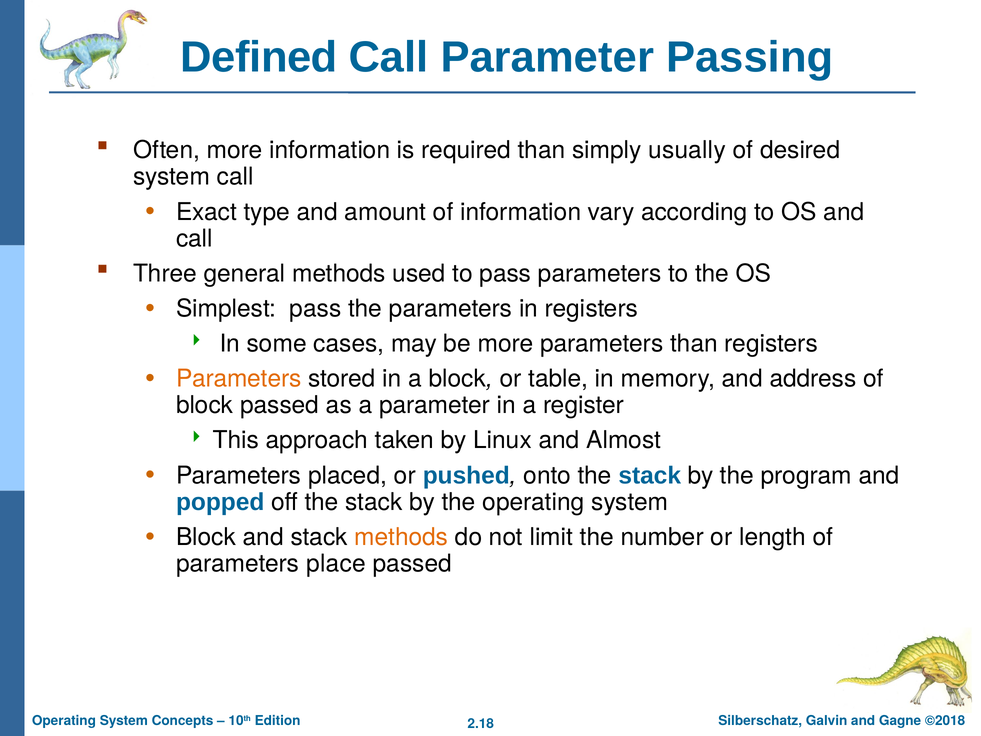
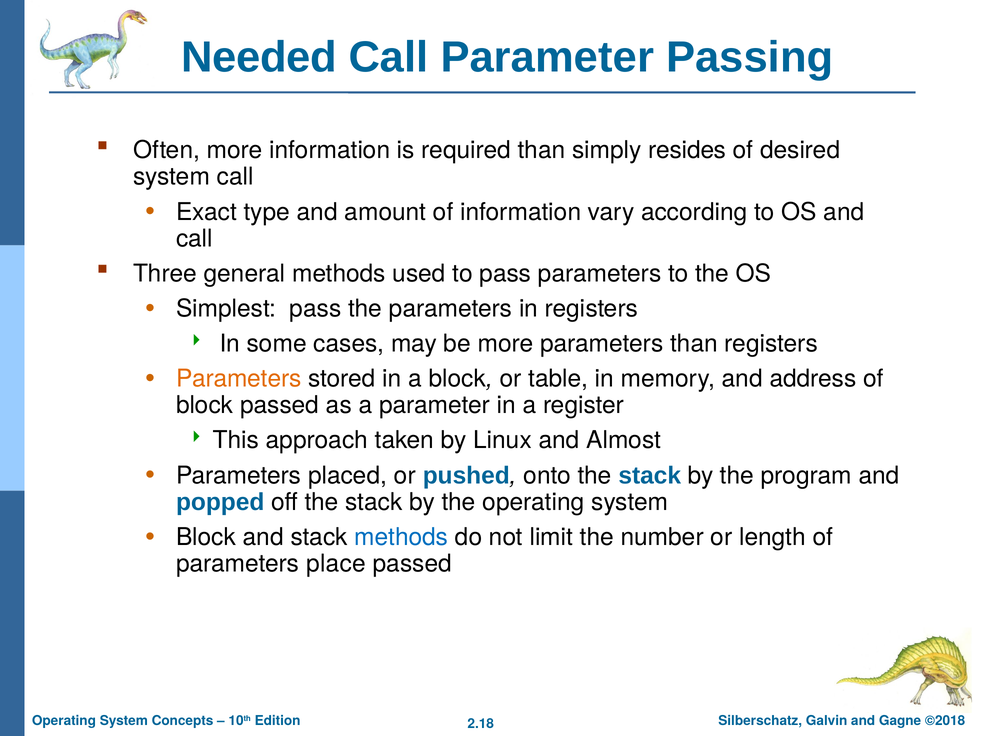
Defined: Defined -> Needed (259, 57)
usually: usually -> resides (687, 150)
methods colour: orange -> blue (401, 537)
